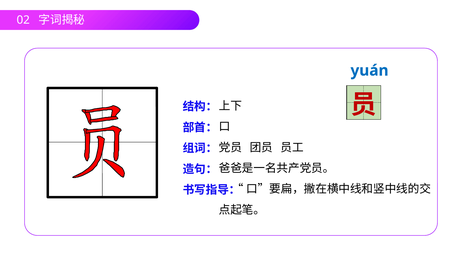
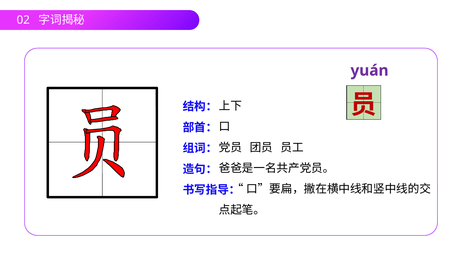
yuán colour: blue -> purple (370, 70)
